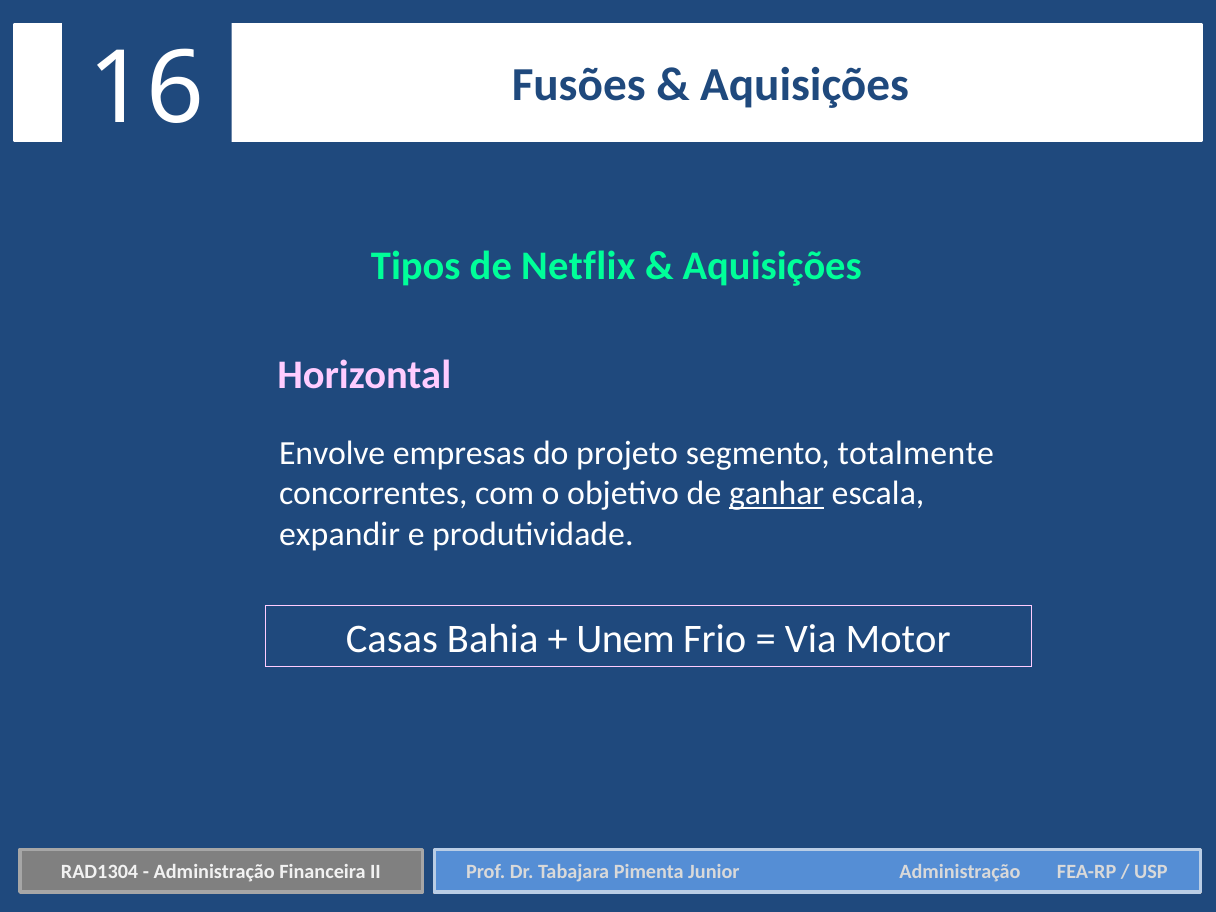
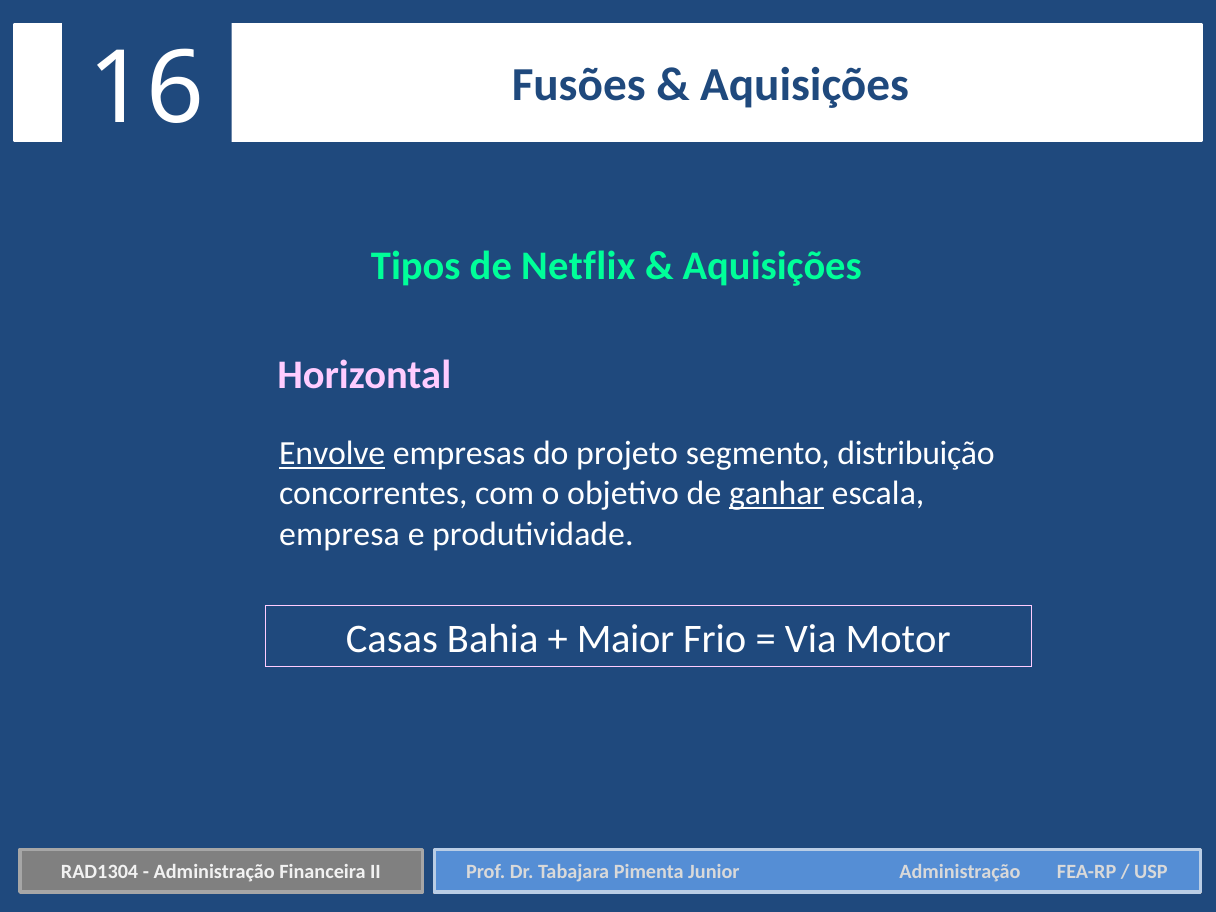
Envolve underline: none -> present (332, 453)
totalmente: totalmente -> distribuição (916, 453)
expandir: expandir -> empresa (339, 534)
Unem: Unem -> Maior (626, 639)
